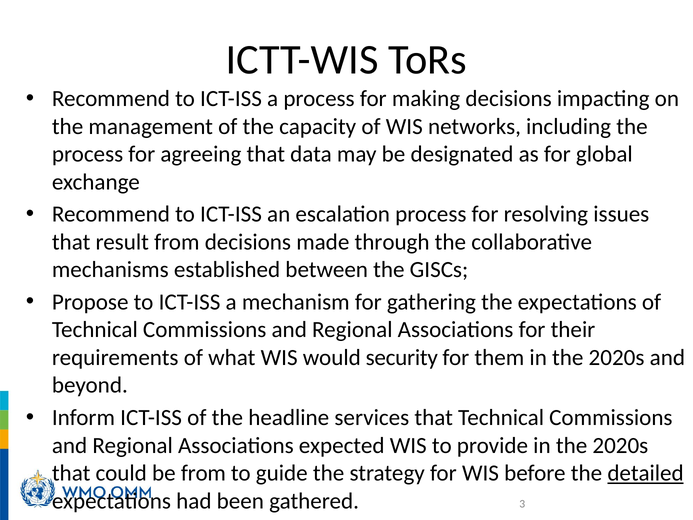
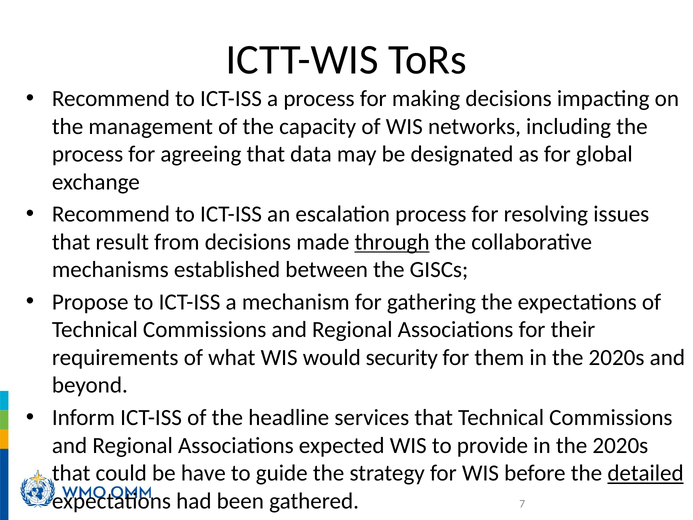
through underline: none -> present (392, 242)
be from: from -> have (203, 473)
3: 3 -> 7 (522, 504)
